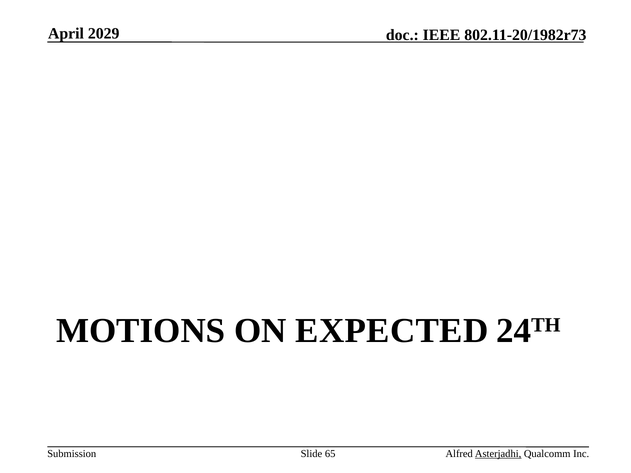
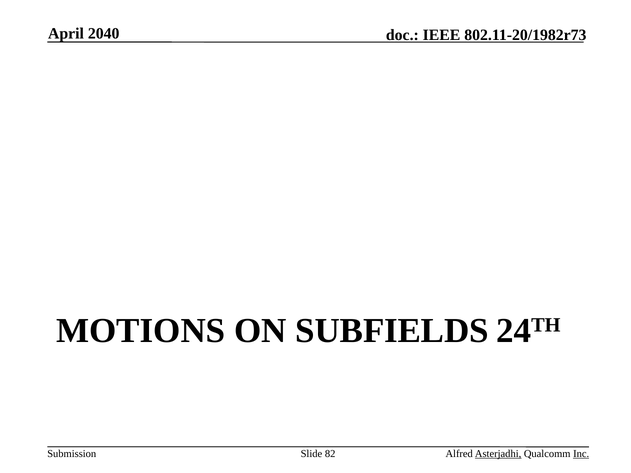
2029: 2029 -> 2040 (104, 33)
EXPECTED: EXPECTED -> SUBFIELDS (392, 331)
65: 65 -> 82 (330, 454)
Inc underline: none -> present (581, 454)
